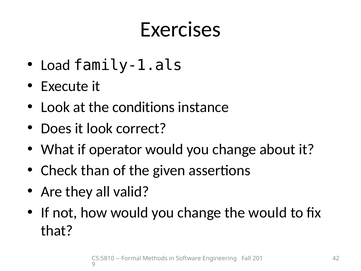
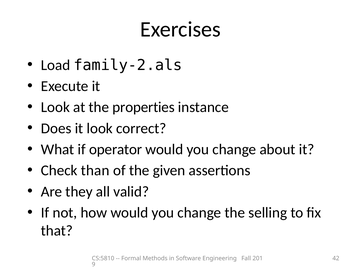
family-1.als: family-1.als -> family-2.als (128, 65)
conditions: conditions -> properties (144, 107)
the would: would -> selling (268, 212)
